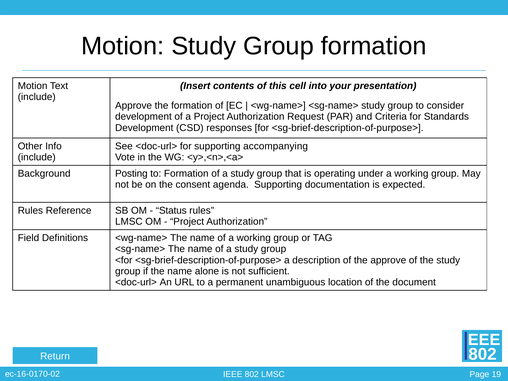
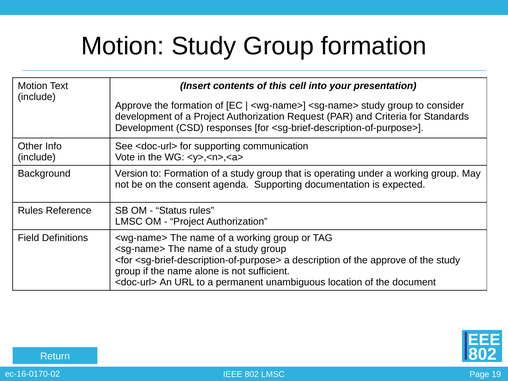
accompanying: accompanying -> communication (276, 146)
Posting: Posting -> Version (131, 174)
